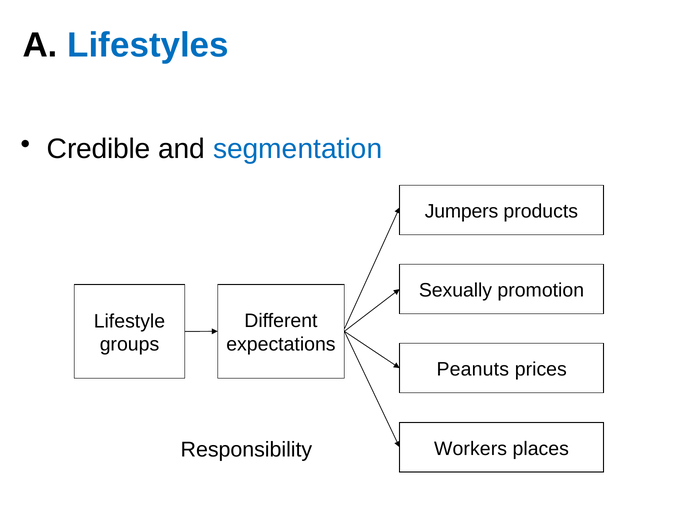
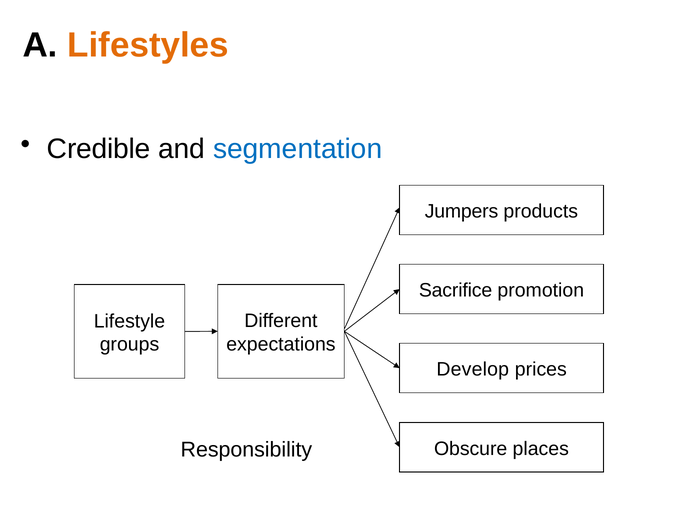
Lifestyles colour: blue -> orange (148, 45)
Sexually: Sexually -> Sacrifice (456, 290)
Peanuts: Peanuts -> Develop (473, 369)
Workers: Workers -> Obscure (471, 449)
